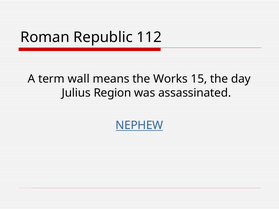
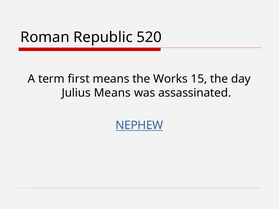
112: 112 -> 520 (149, 37)
wall: wall -> first (79, 79)
Julius Region: Region -> Means (112, 93)
